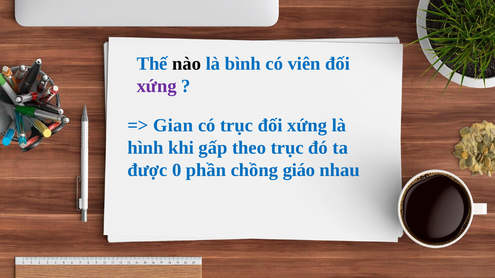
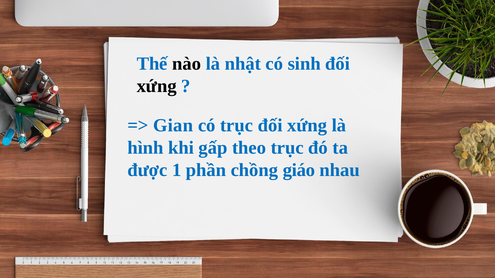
bình: bình -> nhật (243, 64)
viên: viên -> sinh (304, 64)
xứng colour: purple -> black (157, 86)
0: 0 -> 1 (177, 170)
